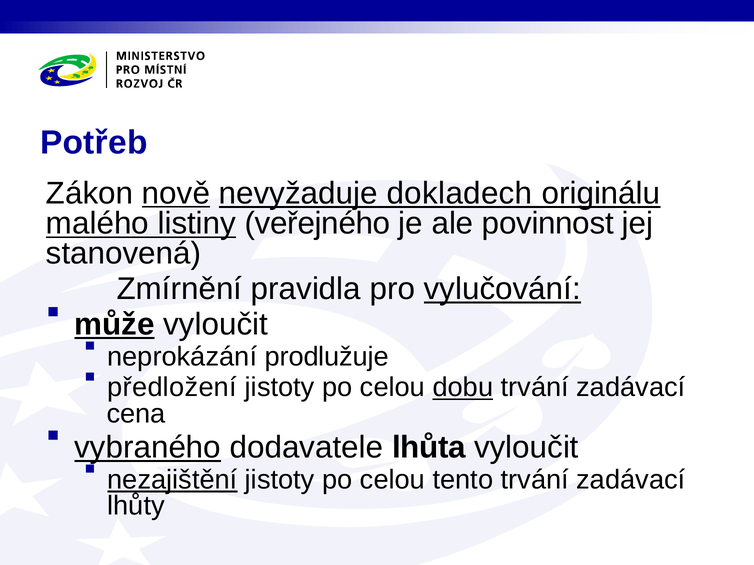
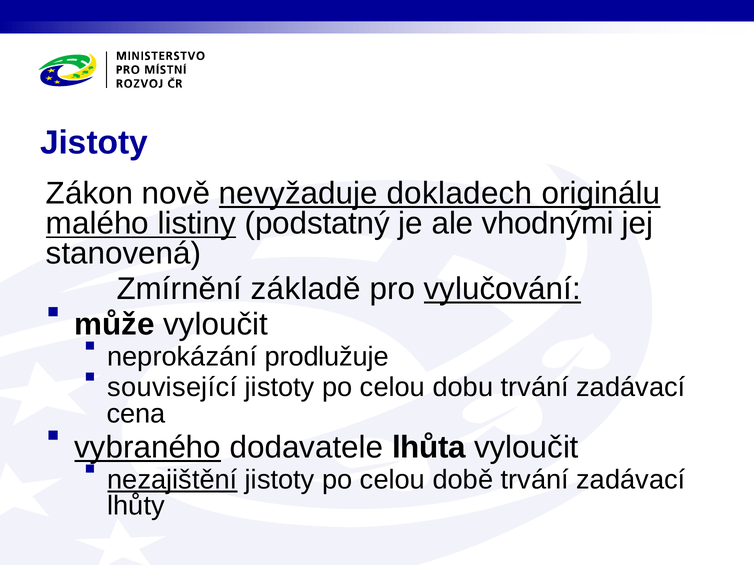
Potřeb: Potřeb -> Jistoty (94, 143)
nově underline: present -> none (176, 193)
veřejného: veřejného -> podstatný (317, 224)
povinnost: povinnost -> vhodnými (548, 224)
pravidla: pravidla -> základě (306, 289)
může underline: present -> none (114, 325)
předložení: předložení -> související (172, 388)
dobu underline: present -> none (463, 388)
tento: tento -> době (463, 480)
